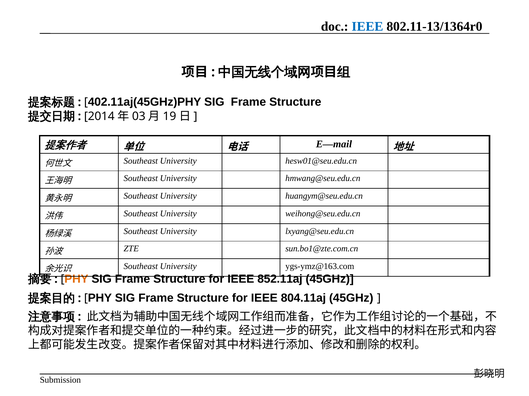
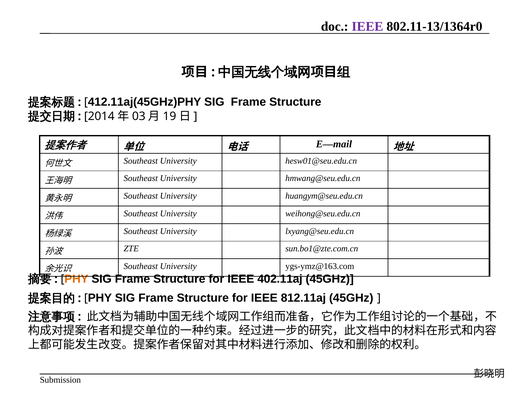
IEEE colour: blue -> purple (367, 26)
402.11aj(45GHz)PHY: 402.11aj(45GHz)PHY -> 412.11aj(45GHz)PHY (145, 102)
852.11aj: 852.11aj -> 402.11aj (280, 279)
804.11aj: 804.11aj -> 812.11aj (303, 299)
